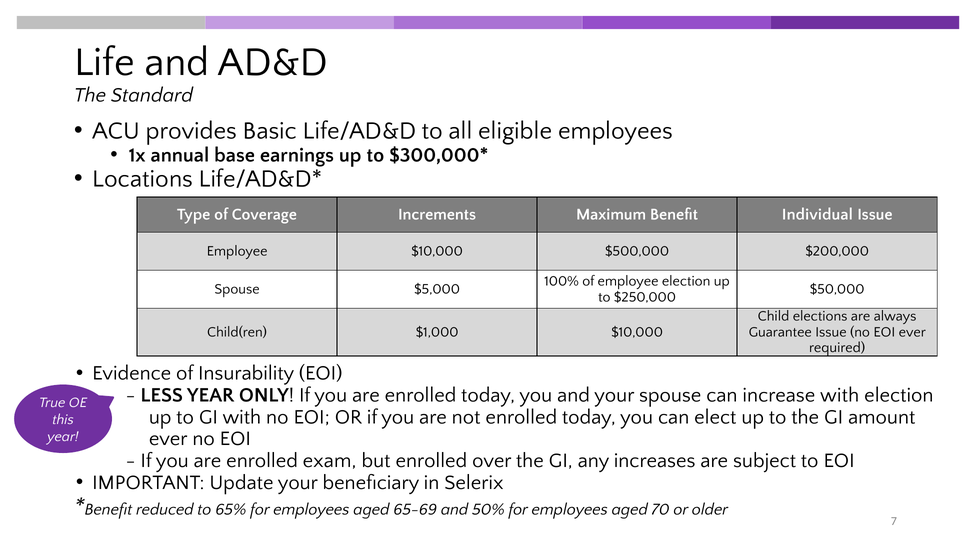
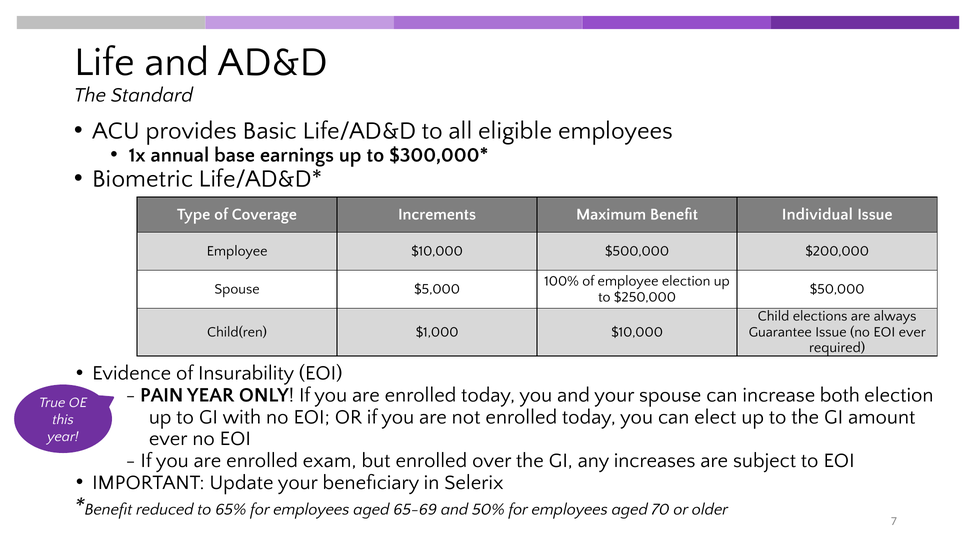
Locations: Locations -> Biometric (143, 179)
LESS: LESS -> PAIN (162, 395)
increase with: with -> both (840, 395)
